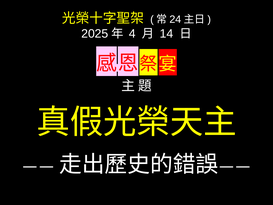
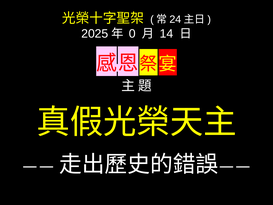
4: 4 -> 0 (132, 34)
